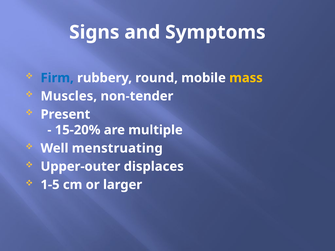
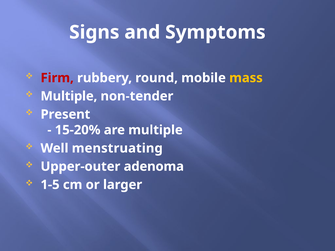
Firm colour: blue -> red (57, 78)
Muscles: Muscles -> Multiple (69, 96)
displaces: displaces -> adenoma (154, 167)
